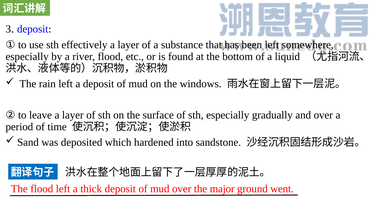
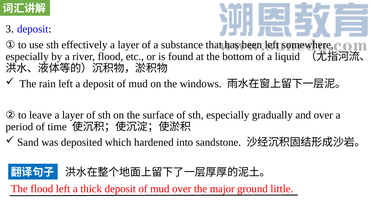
went: went -> little (282, 189)
